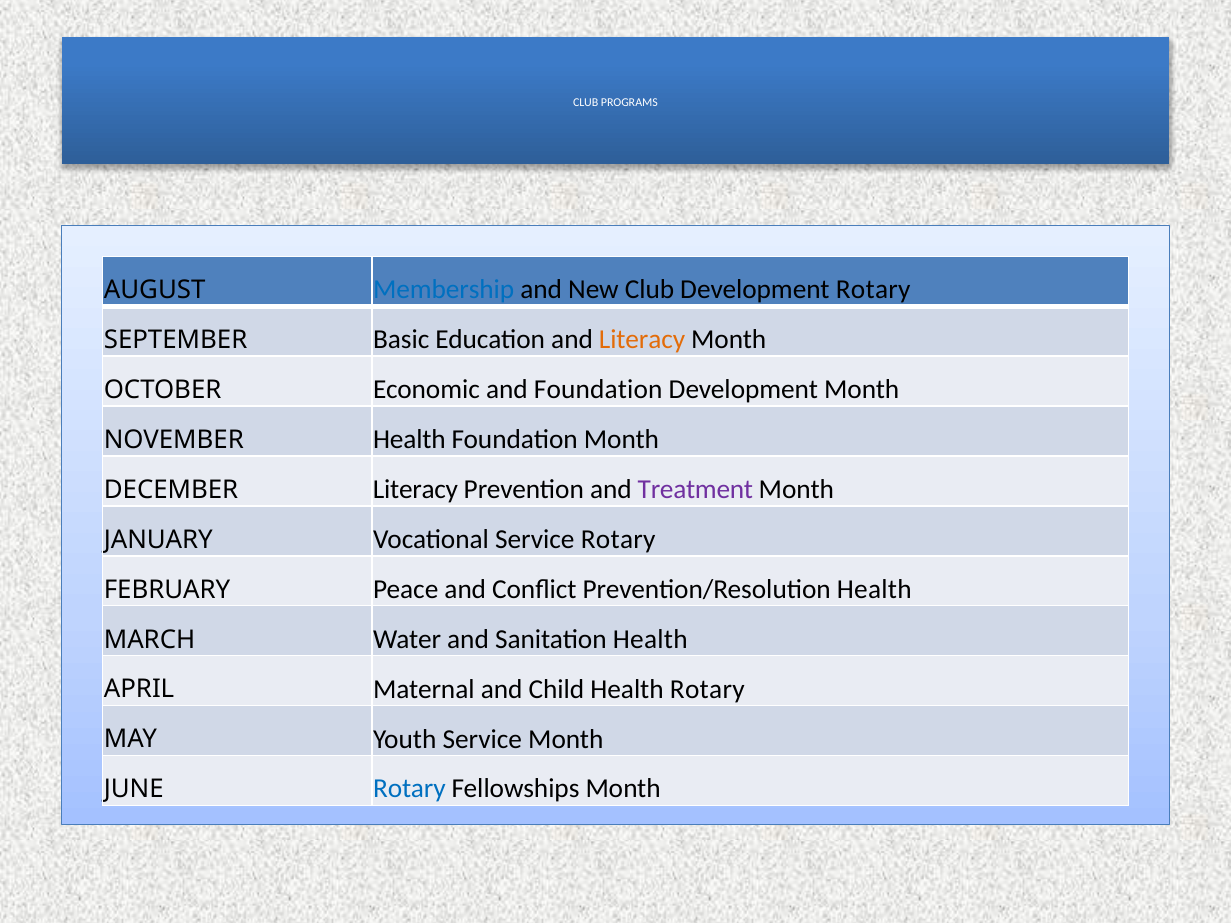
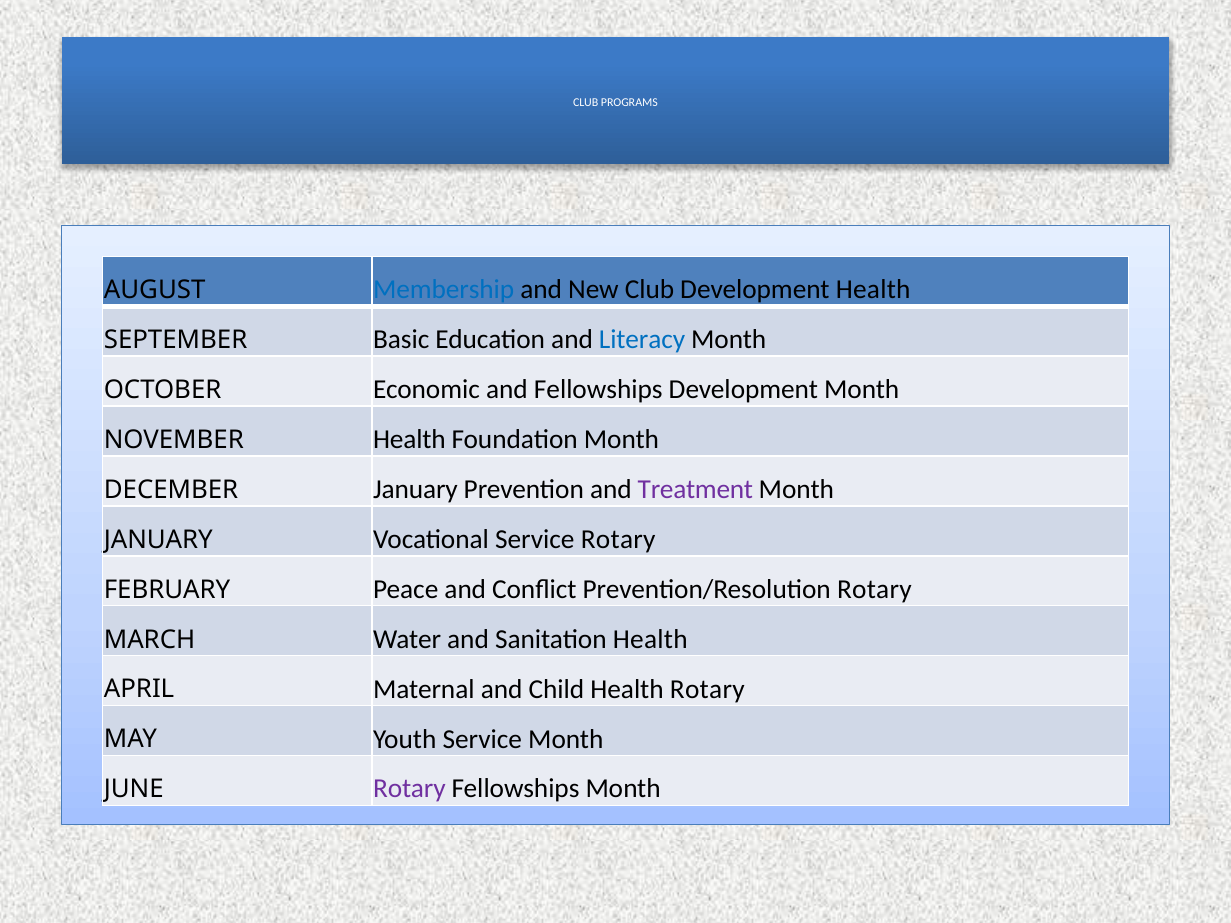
Development Rotary: Rotary -> Health (873, 290)
Literacy colour: orange -> blue (642, 340)
and Foundation: Foundation -> Fellowships (598, 390)
Literacy: Literacy -> January (415, 490)
Prevention/Resolution Health: Health -> Rotary (874, 590)
Rotary colour: blue -> purple (409, 789)
